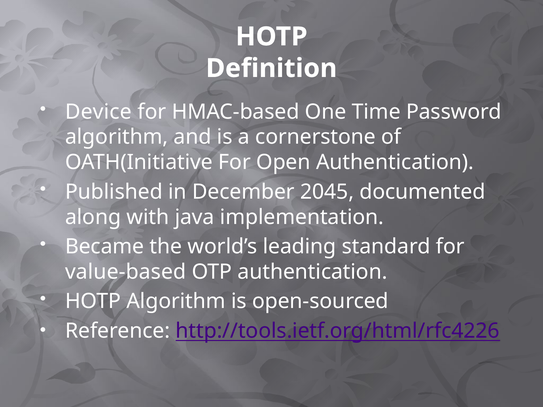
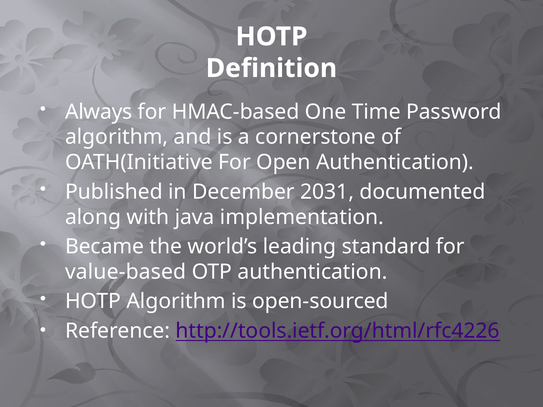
Device: Device -> Always (99, 112)
2045: 2045 -> 2031 (327, 192)
